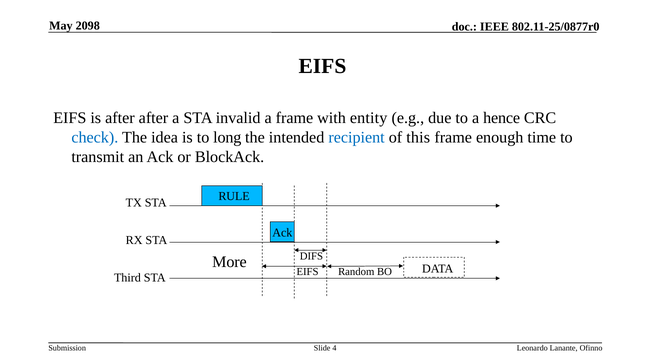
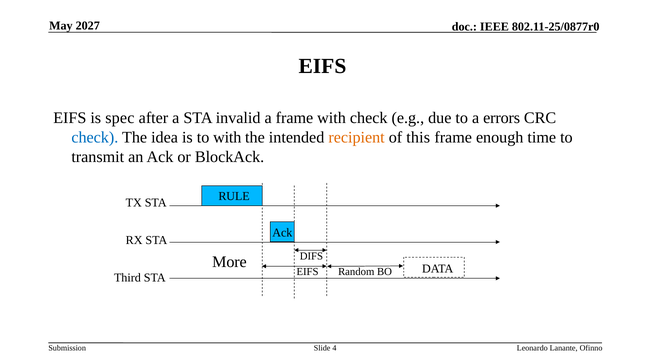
2098: 2098 -> 2027 (88, 26)
is after: after -> spec (120, 118)
with entity: entity -> check (369, 118)
hence: hence -> errors (502, 118)
to long: long -> with (227, 137)
recipient colour: blue -> orange (357, 137)
